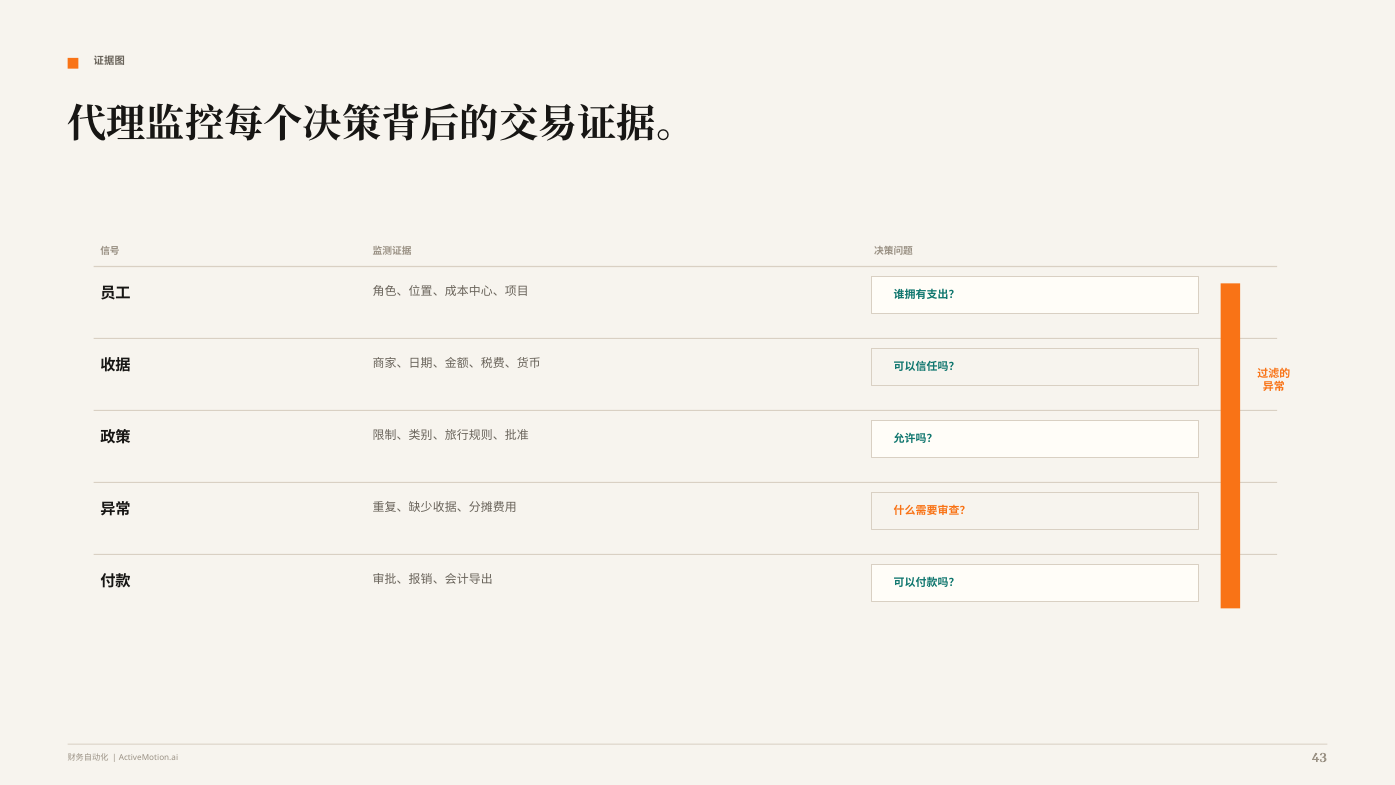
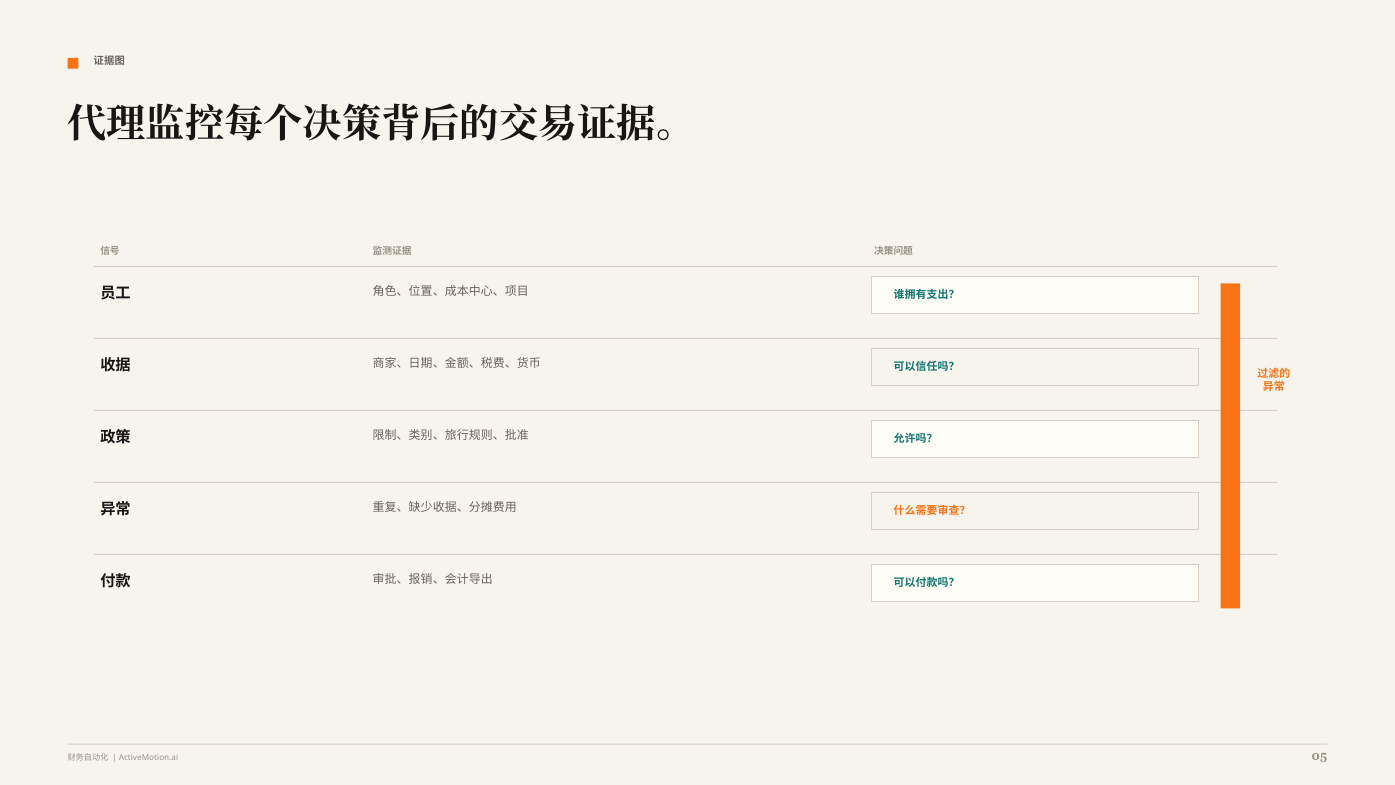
43: 43 -> 05 (1319, 756)
